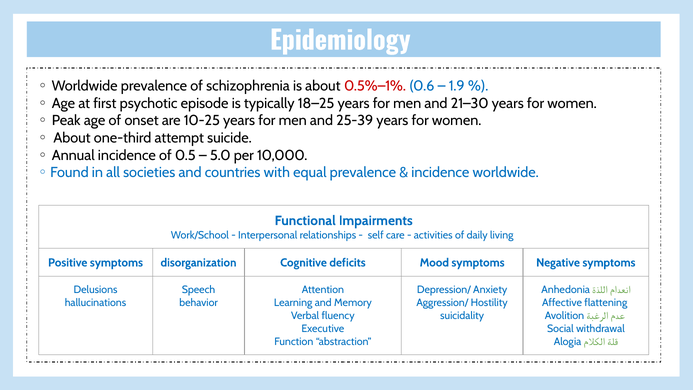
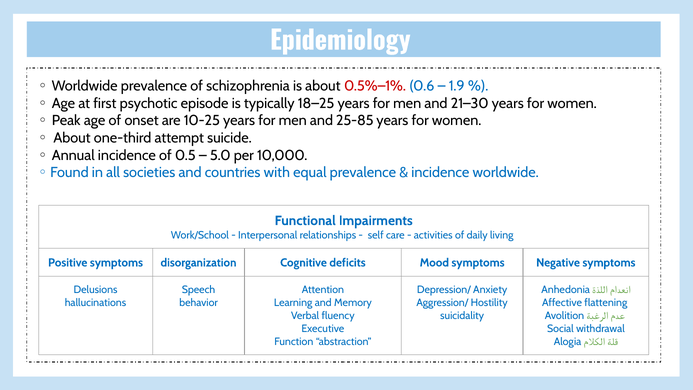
25-39: 25-39 -> 25-85 (355, 121)
